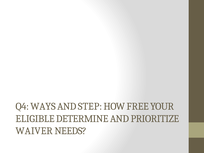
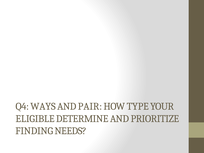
STEP: STEP -> PAIR (90, 106)
FREE: FREE -> TYPE (138, 106)
WAIVER: WAIVER -> FINDING (34, 131)
